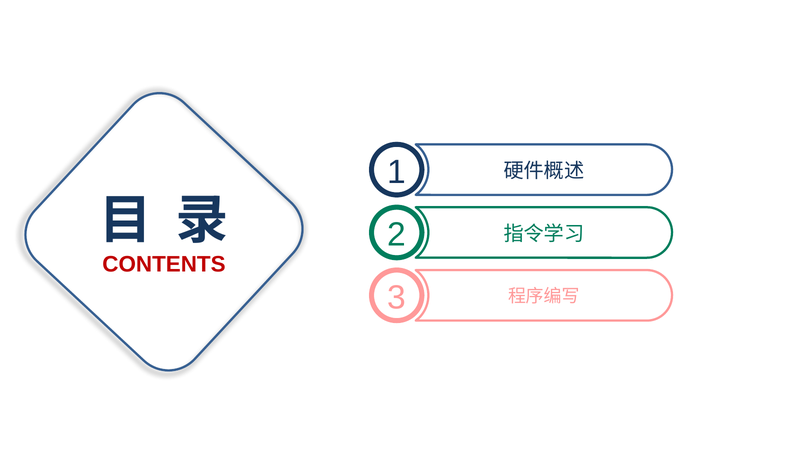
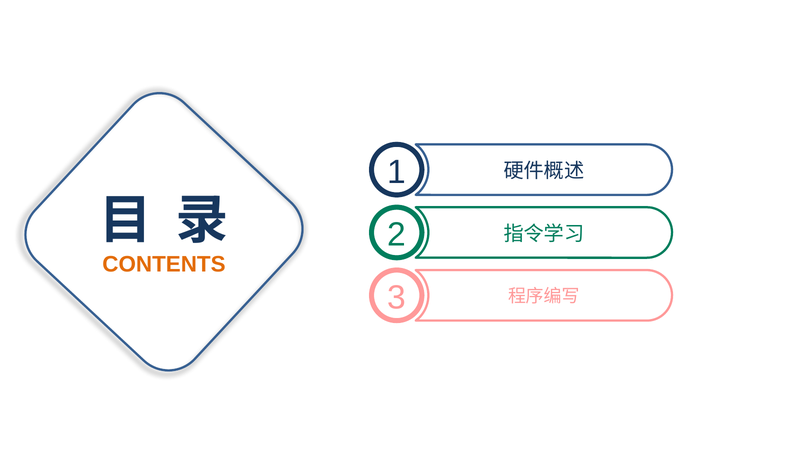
CONTENTS colour: red -> orange (164, 264)
